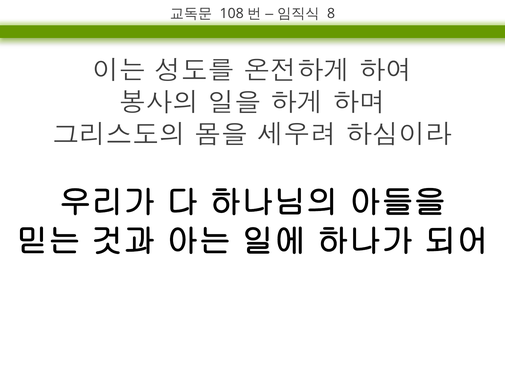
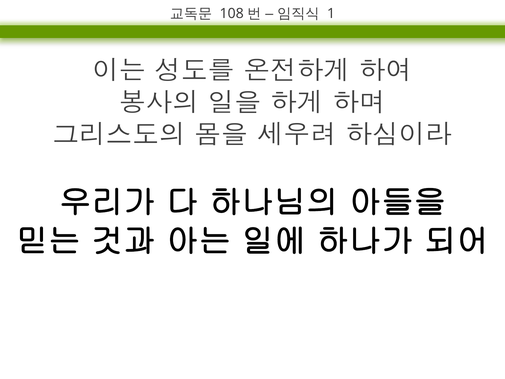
8: 8 -> 1 (331, 14)
